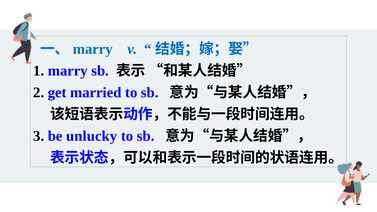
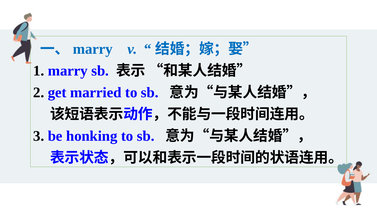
unlucky: unlucky -> honking (92, 136)
